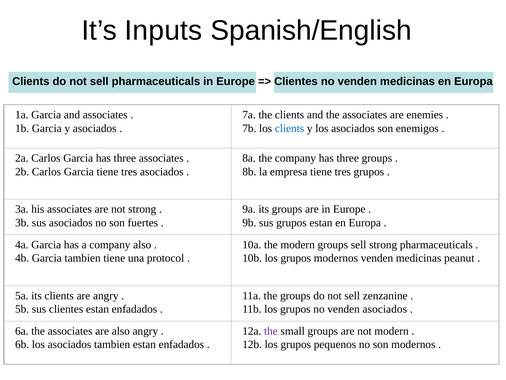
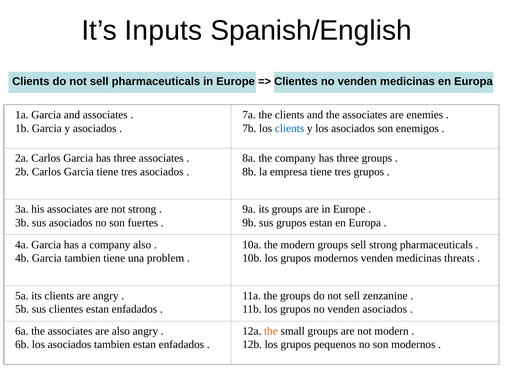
protocol: protocol -> problem (166, 258)
peanut: peanut -> threats (459, 258)
the colour: purple -> orange (271, 331)
